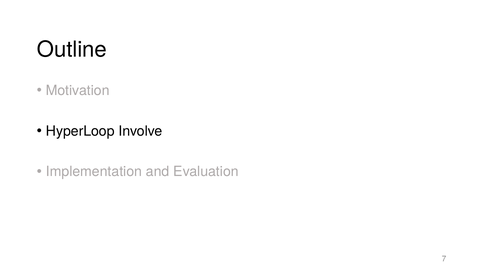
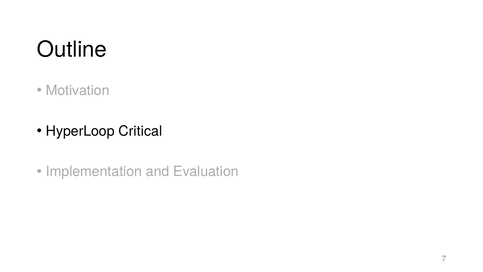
Involve: Involve -> Critical (140, 131)
